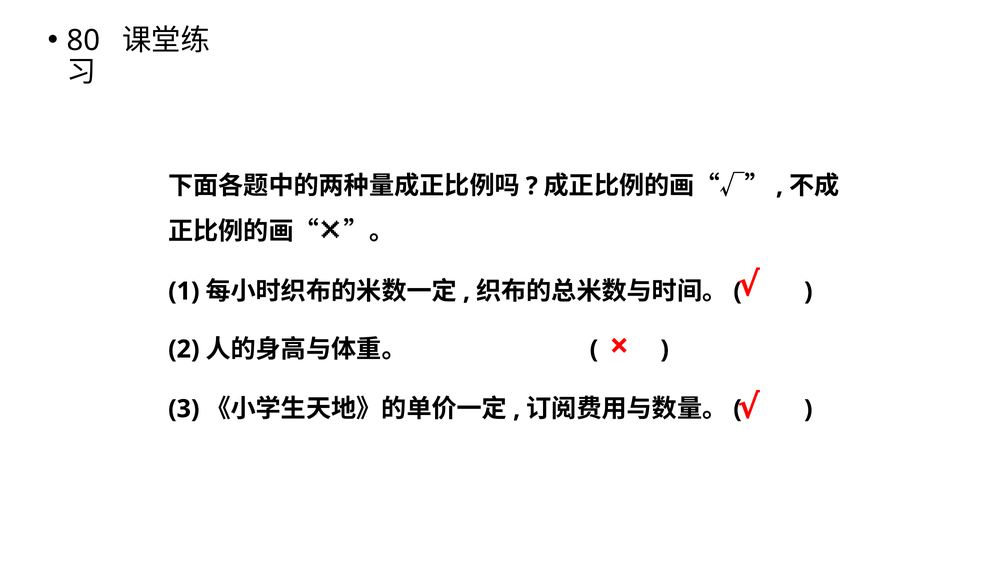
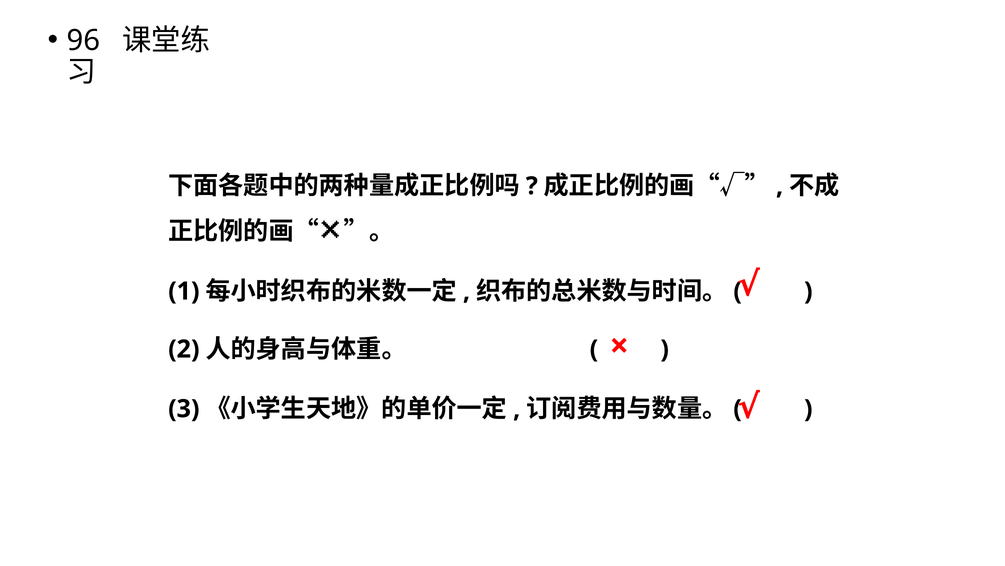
80: 80 -> 96 (83, 40)
